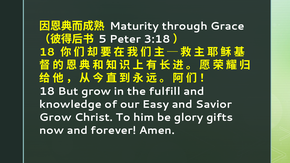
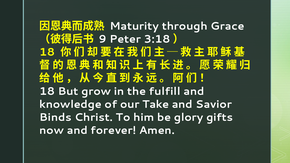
5: 5 -> 9 (103, 39)
Easy: Easy -> Take (156, 104)
Grow: Grow -> Binds (55, 117)
